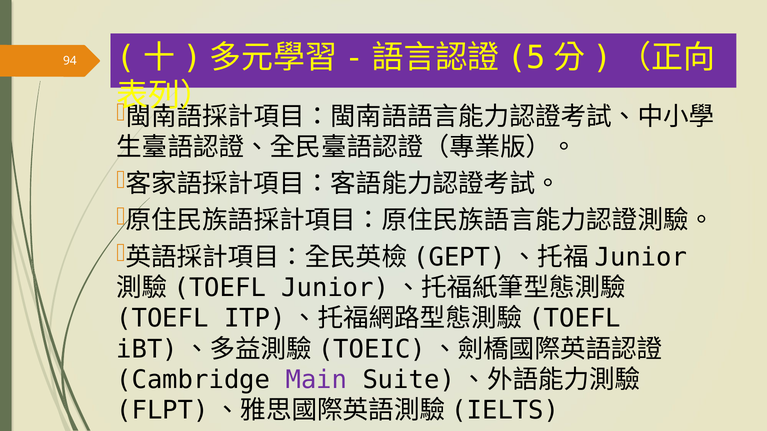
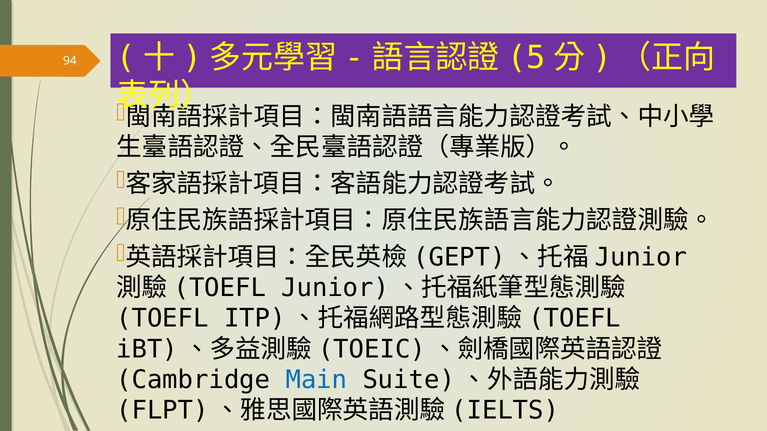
Main colour: purple -> blue (316, 380)
